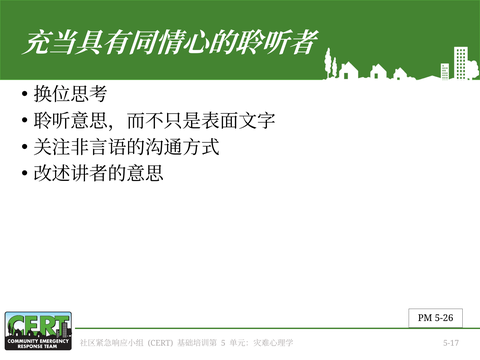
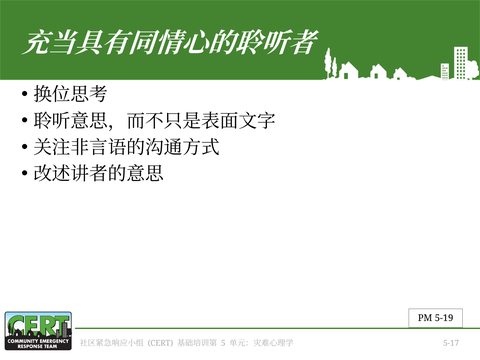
5-26: 5-26 -> 5-19 (444, 318)
